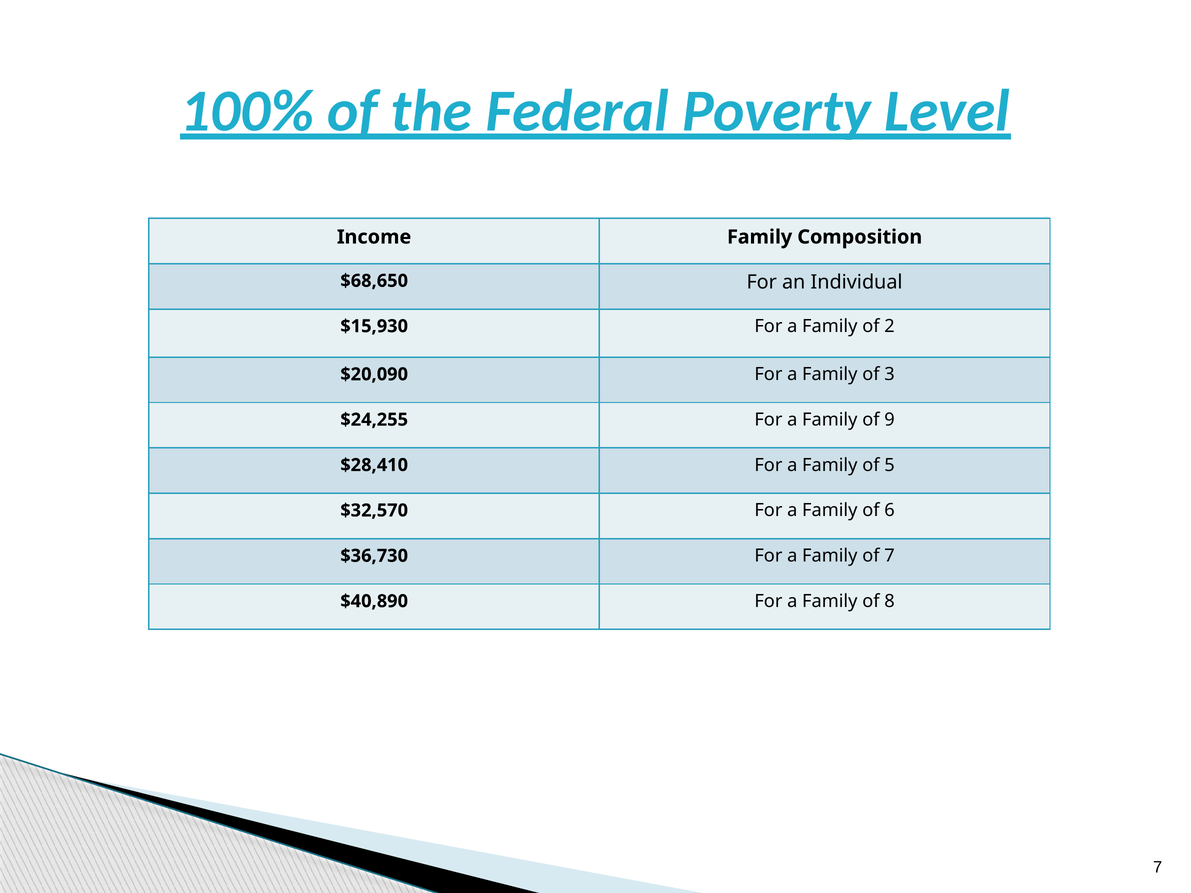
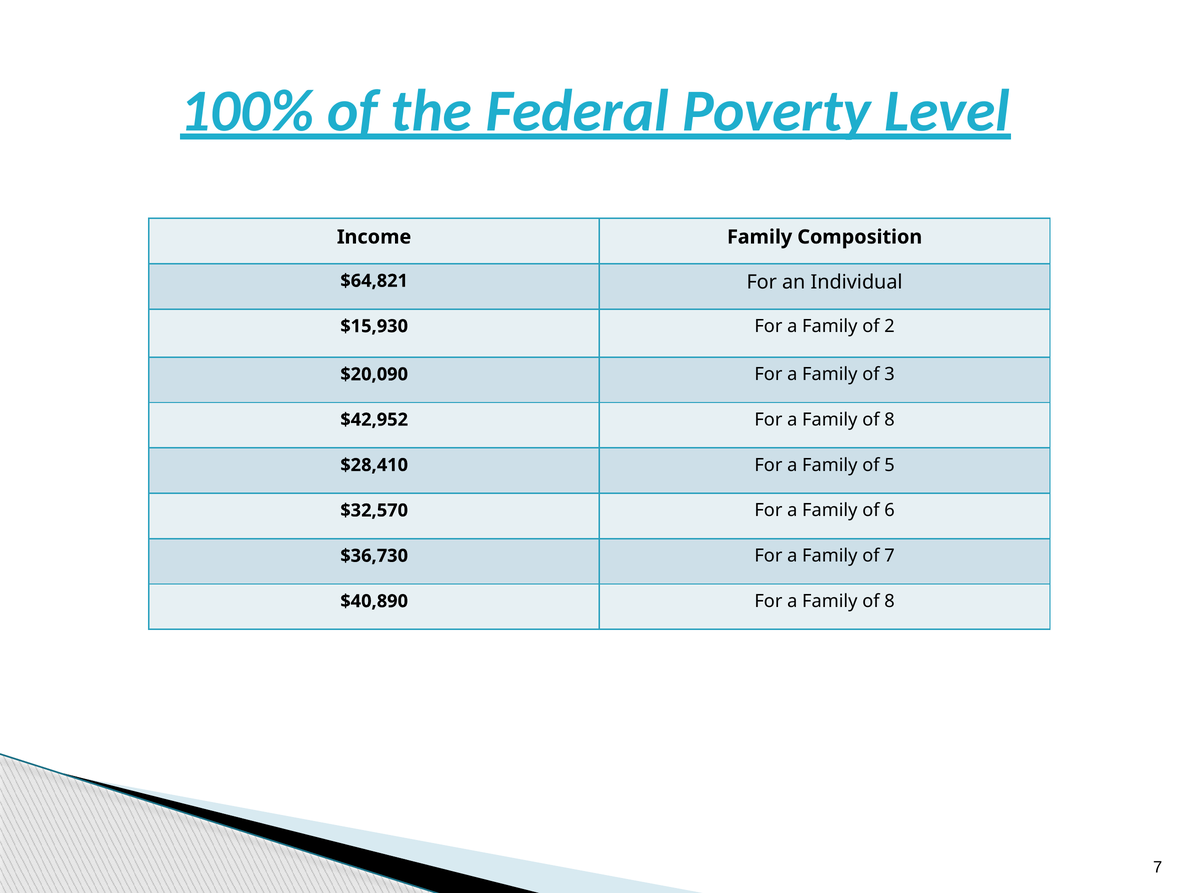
$68,650: $68,650 -> $64,821 (374, 281)
$24,255: $24,255 -> $42,952 (374, 420)
9: 9 -> 8 (889, 420)
